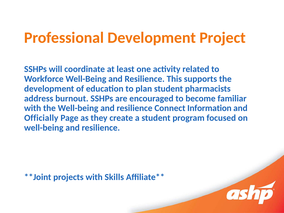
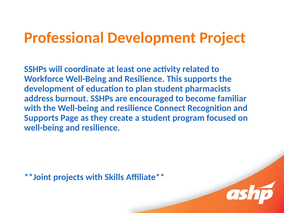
Information: Information -> Recognition (209, 108)
Officially: Officially -> Supports (41, 118)
